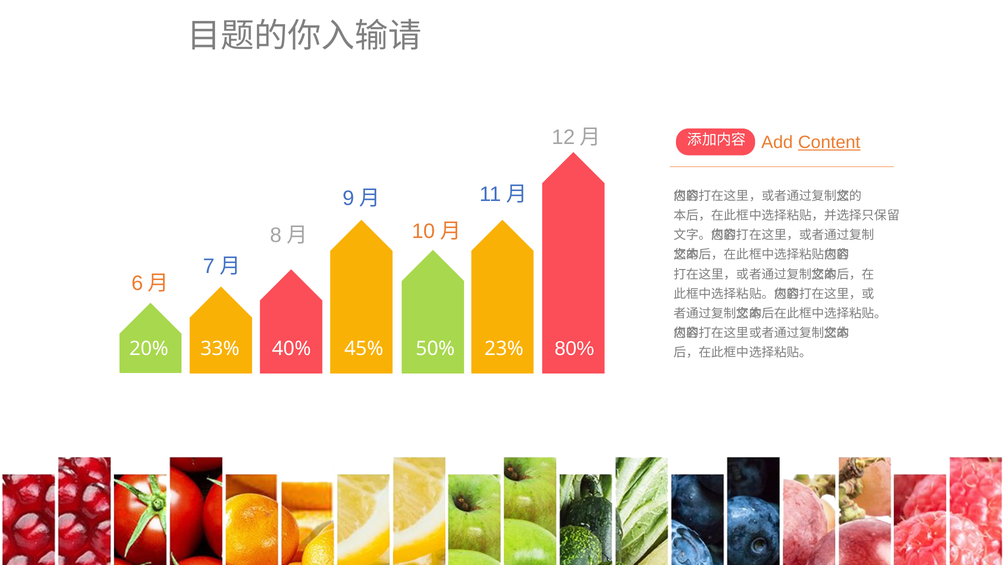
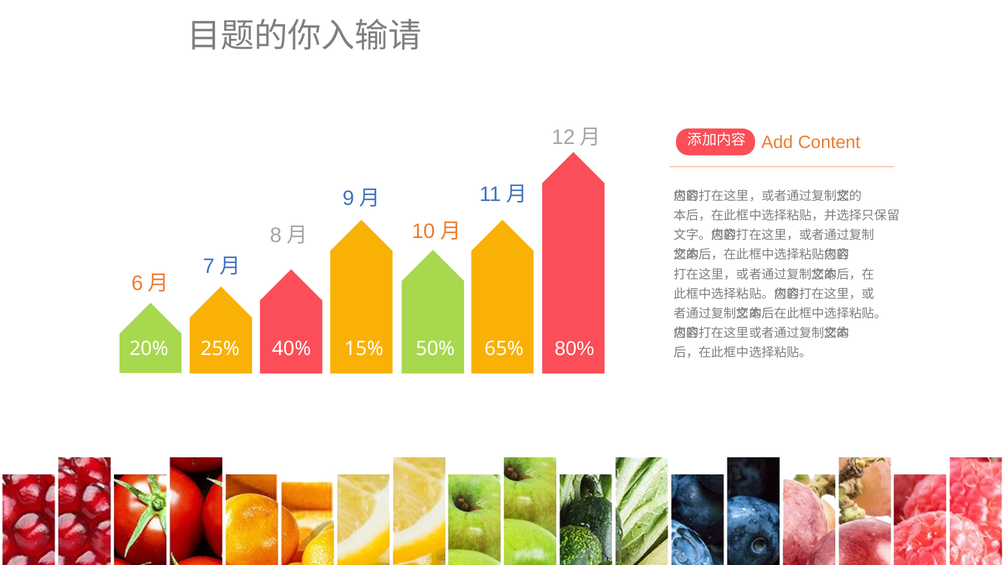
Content underline: present -> none (829, 142)
33%: 33% -> 25% (220, 349)
45%: 45% -> 15% (364, 349)
23%: 23% -> 65% (504, 349)
